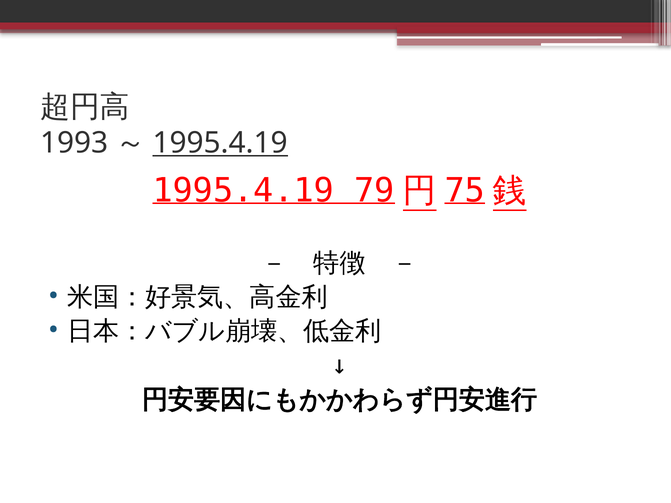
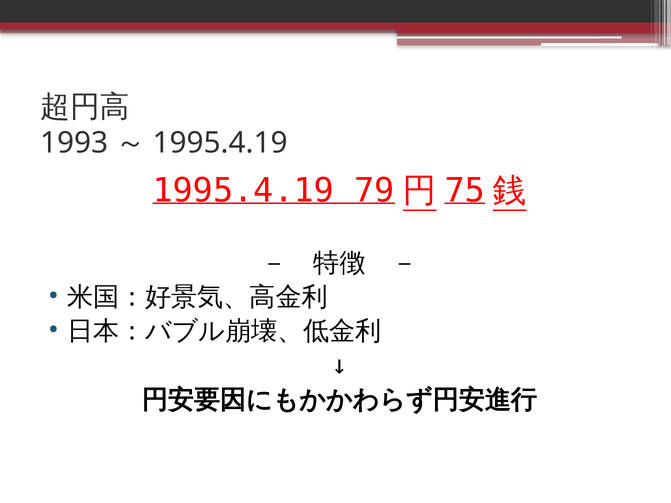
1995.4.19 underline: present -> none (220, 143)
